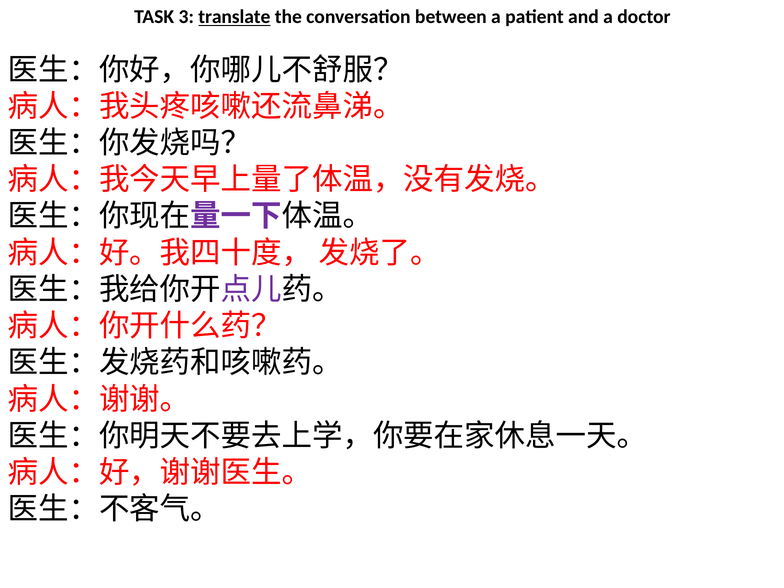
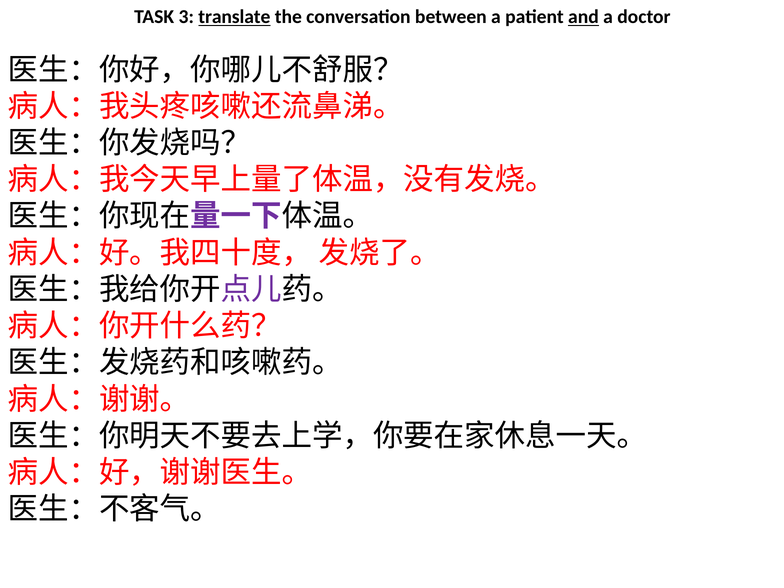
and underline: none -> present (583, 17)
